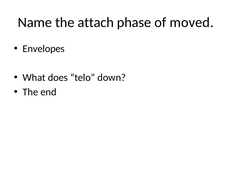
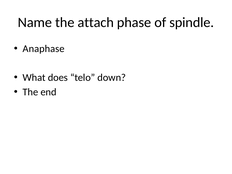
moved: moved -> spindle (192, 22)
Envelopes: Envelopes -> Anaphase (44, 49)
